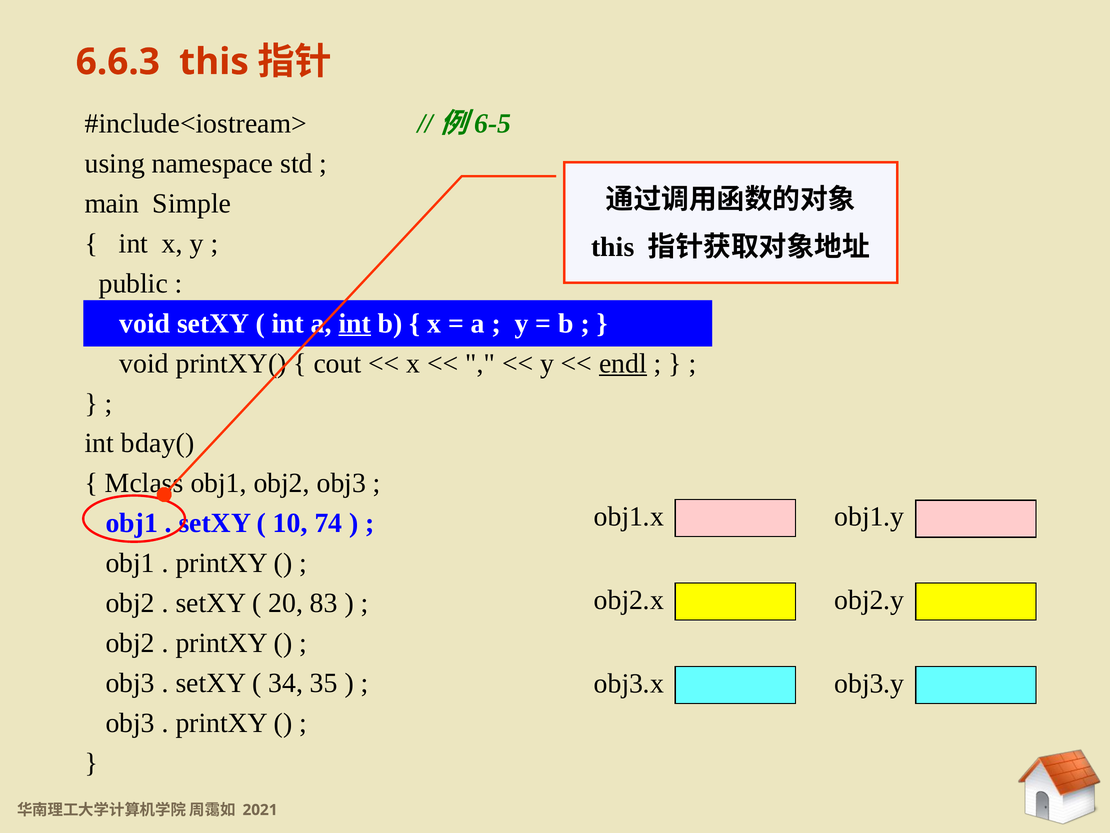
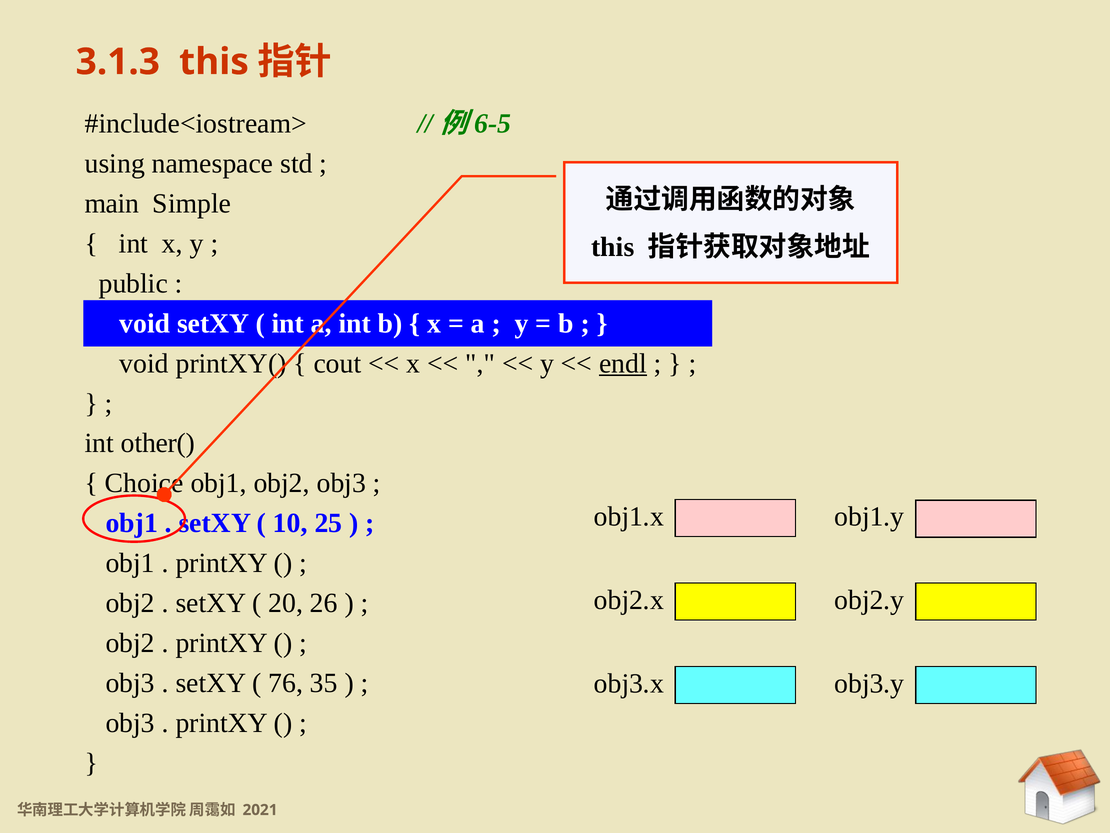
6.6.3: 6.6.3 -> 3.1.3 (118, 62)
int underline: present -> none (355, 323)
bday(: bday( -> other( (158, 443)
Mclass: Mclass -> Choice (144, 483)
74: 74 -> 25 (328, 523)
83: 83 -> 26 (324, 603)
34: 34 -> 76 (286, 683)
